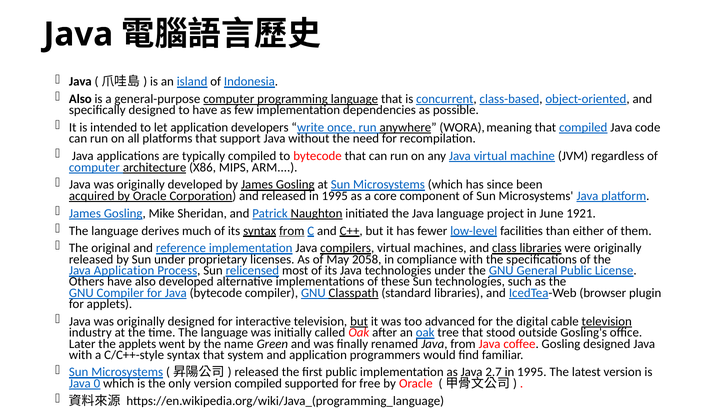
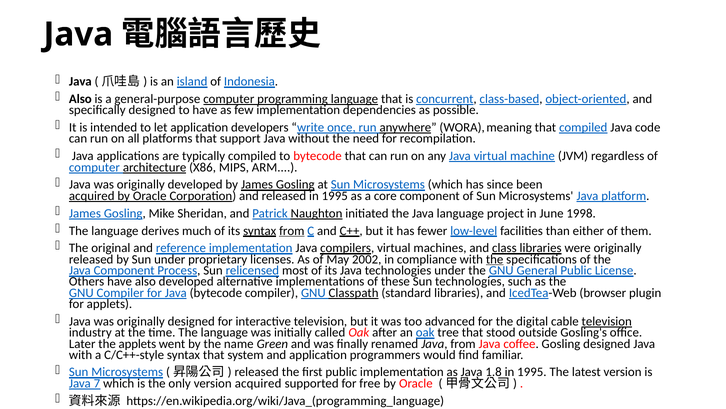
1921: 1921 -> 1998 (581, 213)
2058: 2058 -> 2002 (367, 259)
the underline: none -> present (495, 259)
Java Application: Application -> Component (124, 270)
but underline: present -> none (359, 321)
2.7: 2.7 -> 1.8 (494, 372)
0: 0 -> 7 (97, 383)
version compiled: compiled -> acquired (258, 383)
